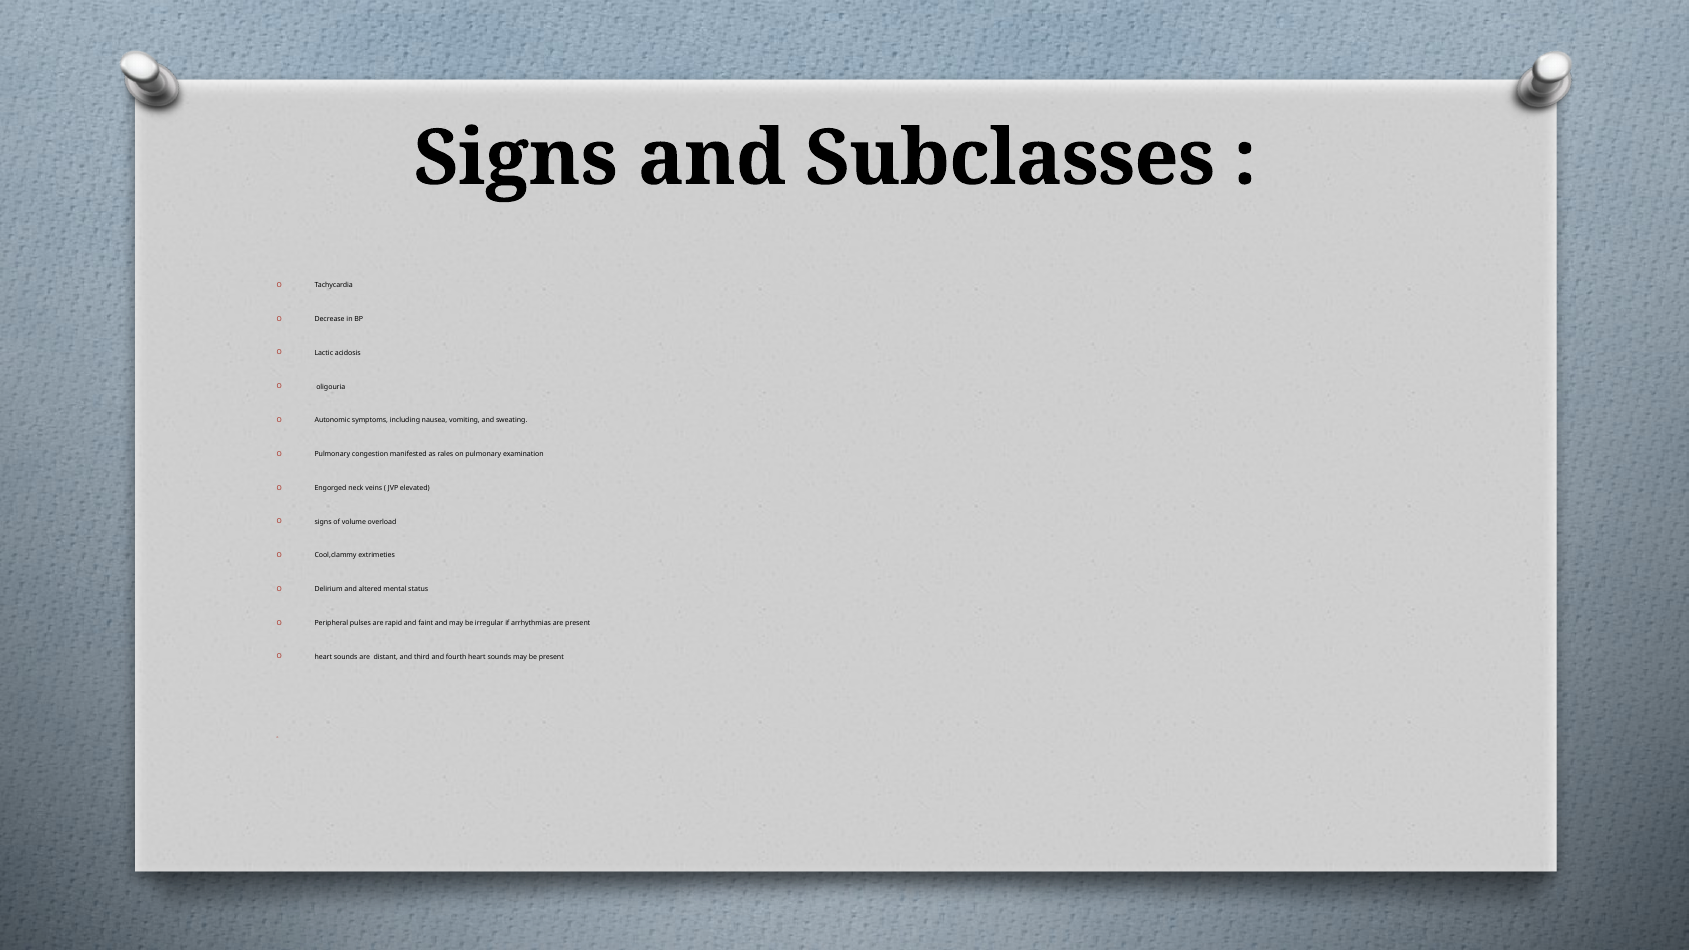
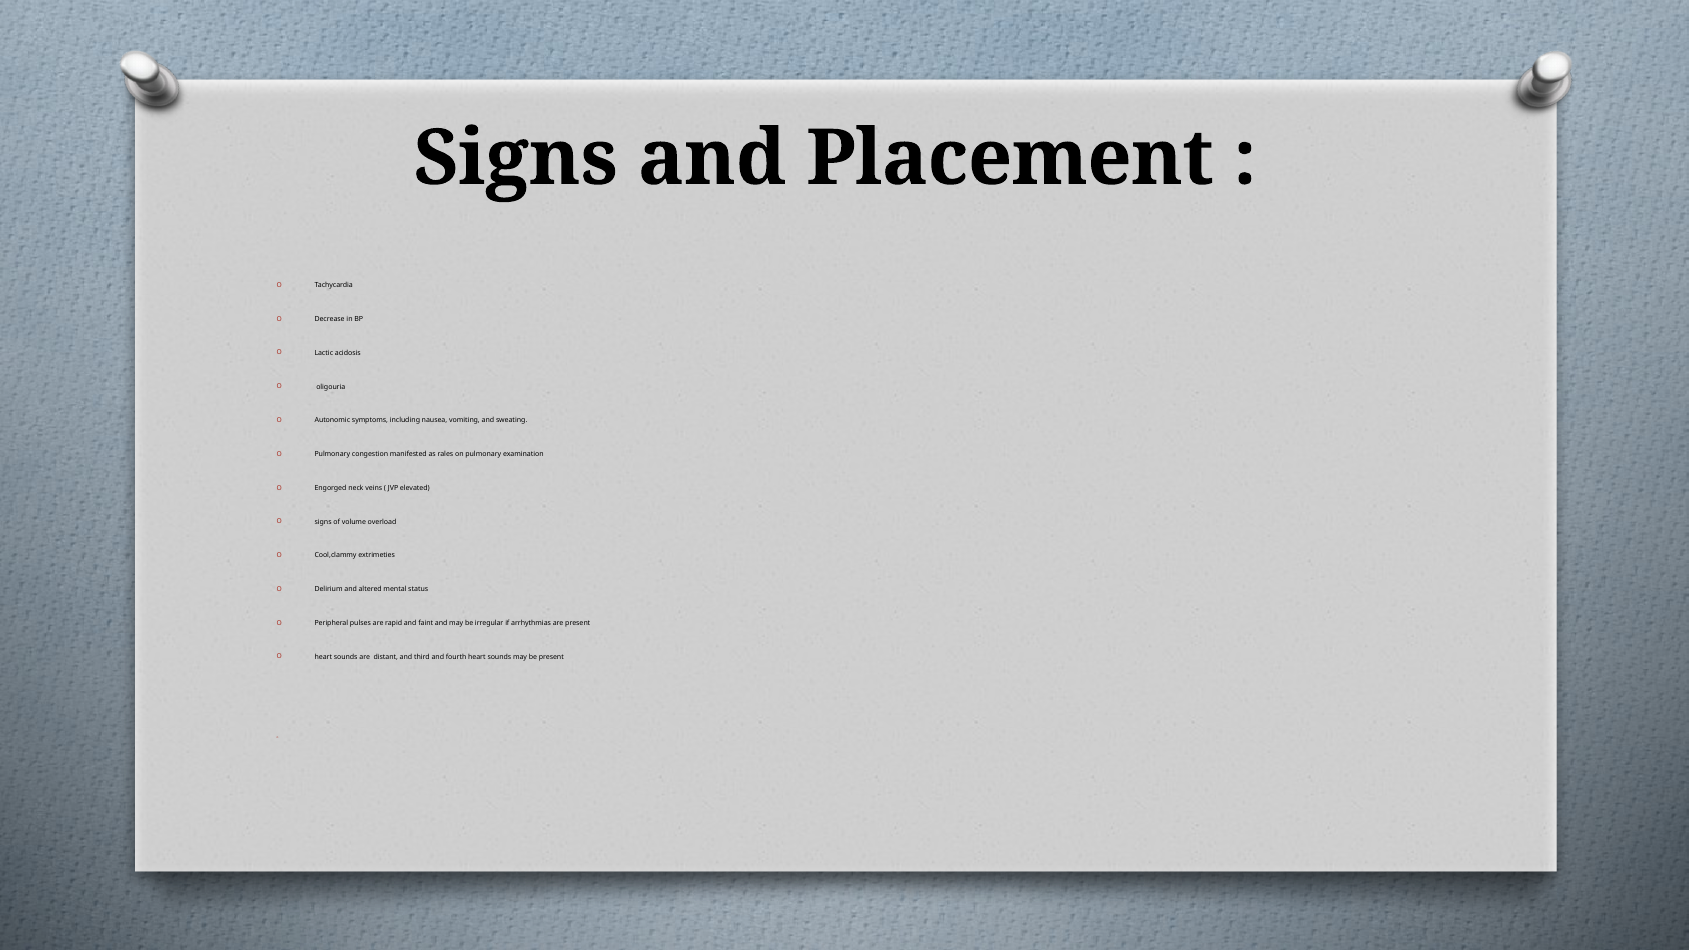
Subclasses: Subclasses -> Placement (1010, 158)
